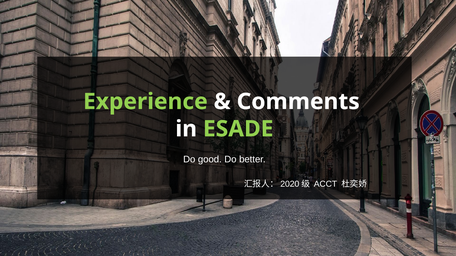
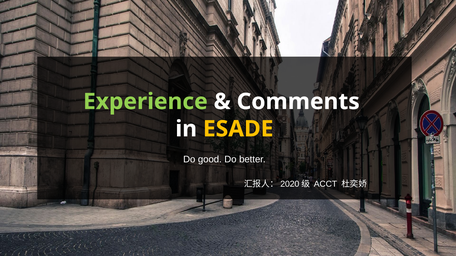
ESADE colour: light green -> yellow (238, 129)
